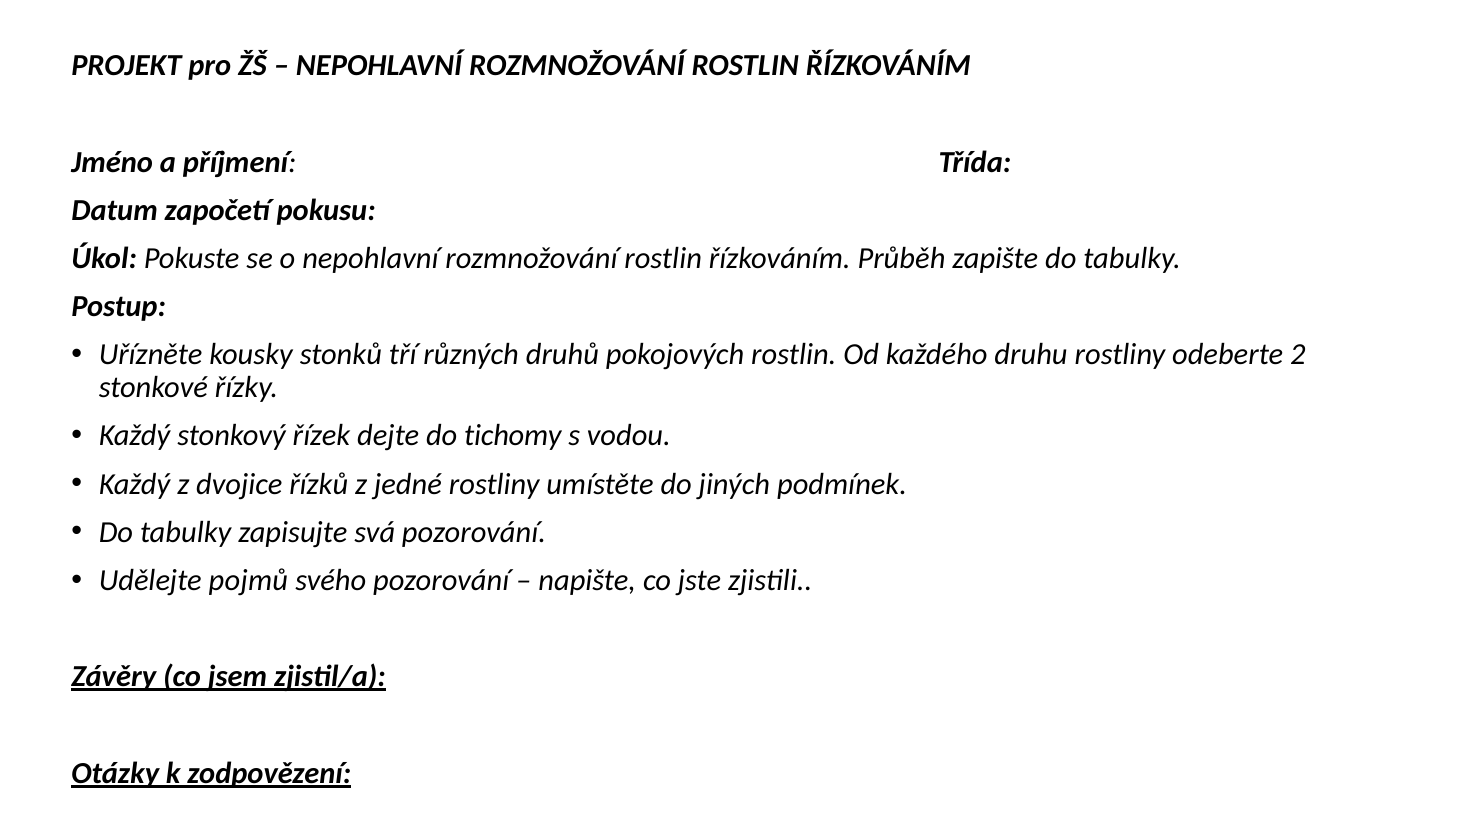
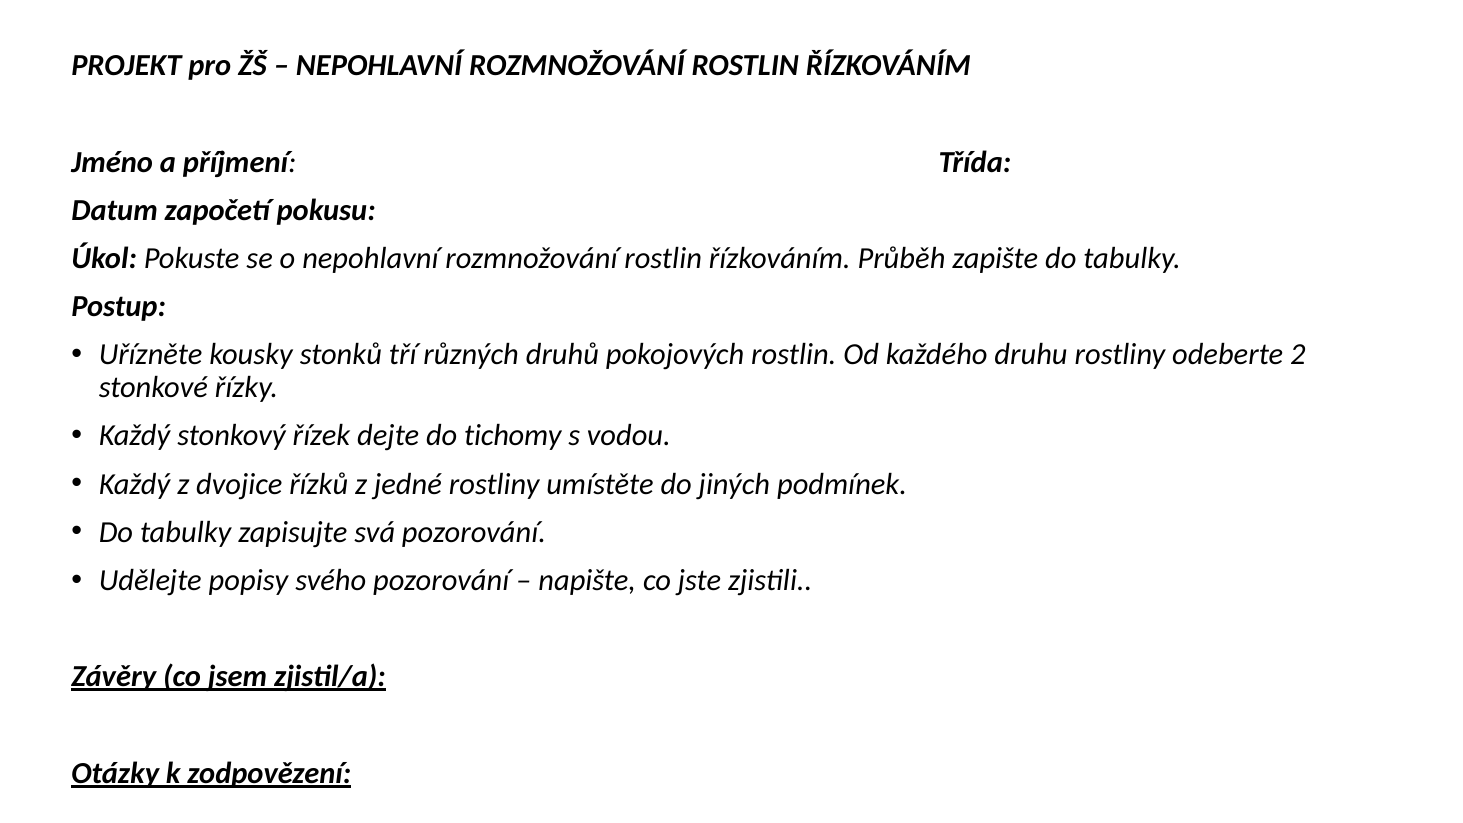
pojmů: pojmů -> popisy (249, 580)
